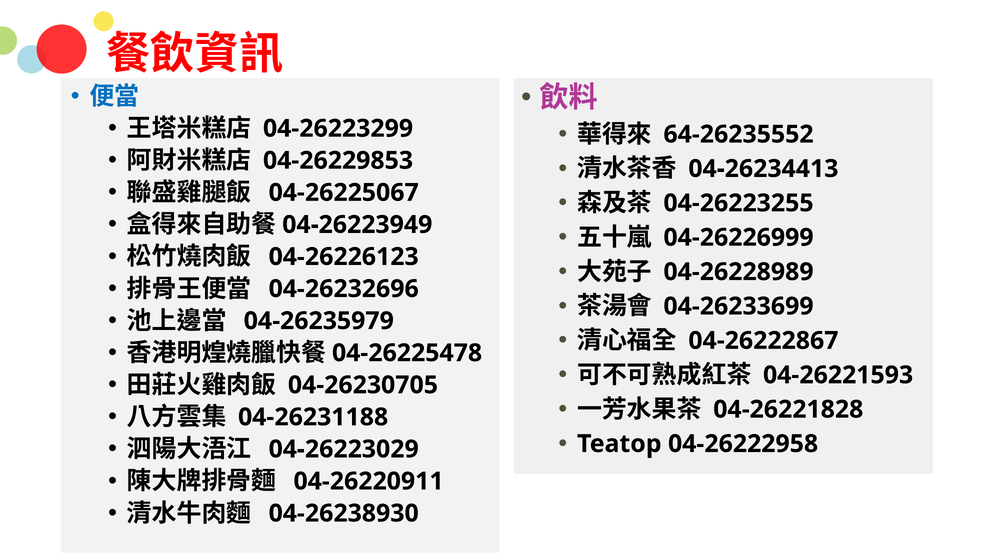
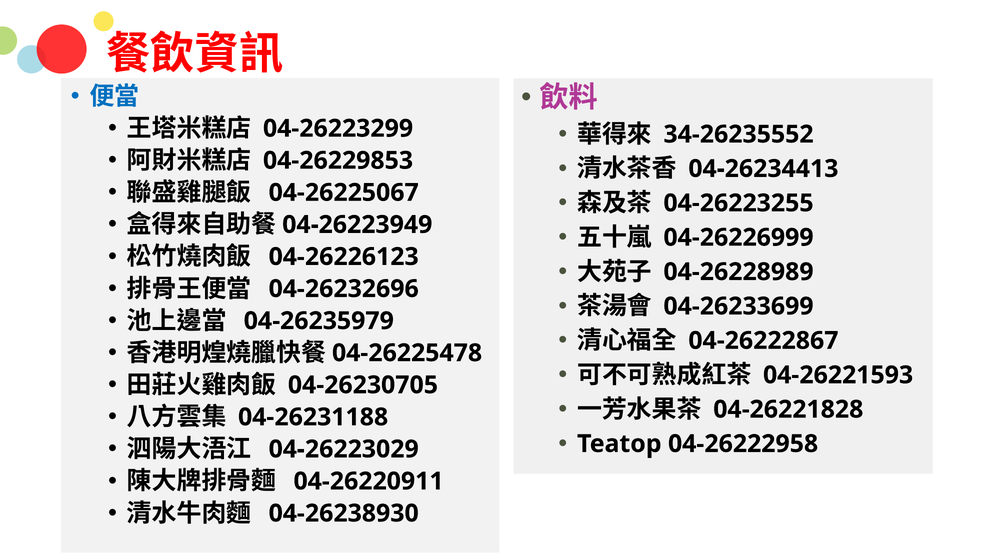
64-26235552: 64-26235552 -> 34-26235552 (739, 134)
